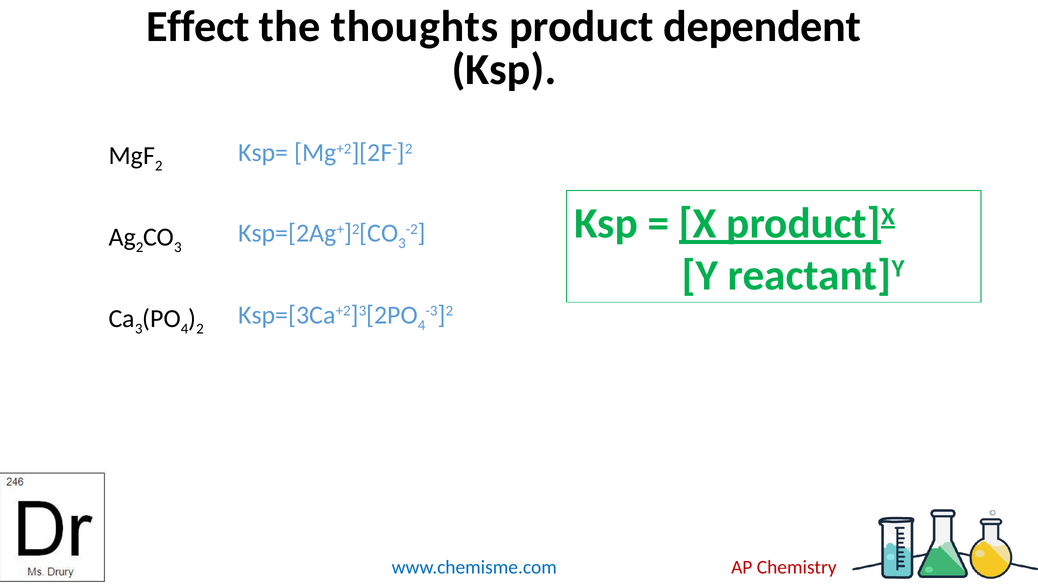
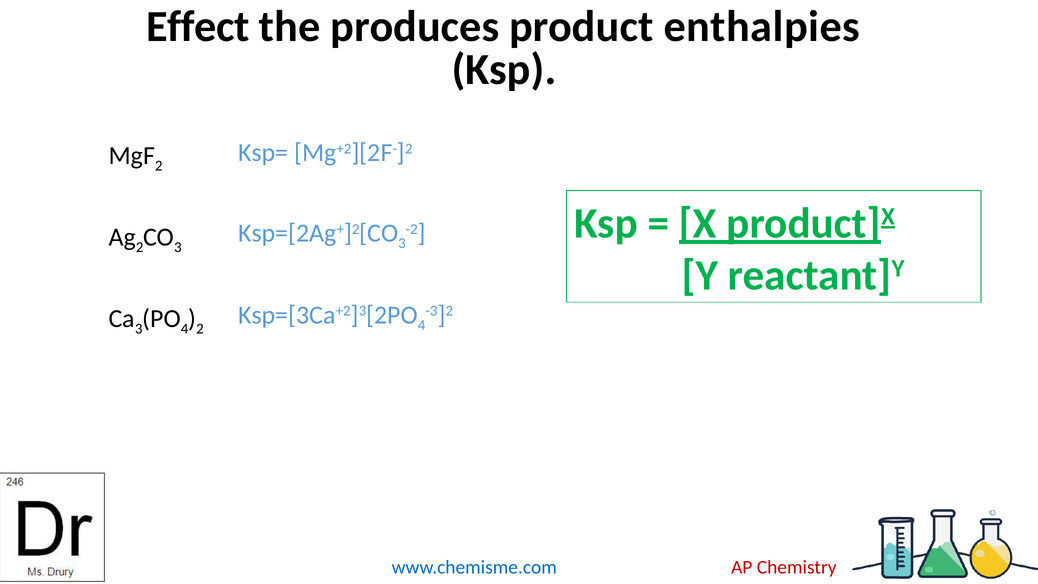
thoughts: thoughts -> produces (415, 27)
dependent: dependent -> enthalpies (762, 27)
